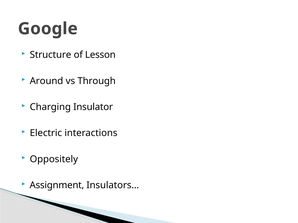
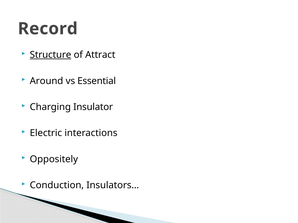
Google: Google -> Record (48, 29)
Structure underline: none -> present (51, 55)
Lesson: Lesson -> Attract (100, 55)
Through: Through -> Essential (97, 81)
Assignment: Assignment -> Conduction (57, 186)
